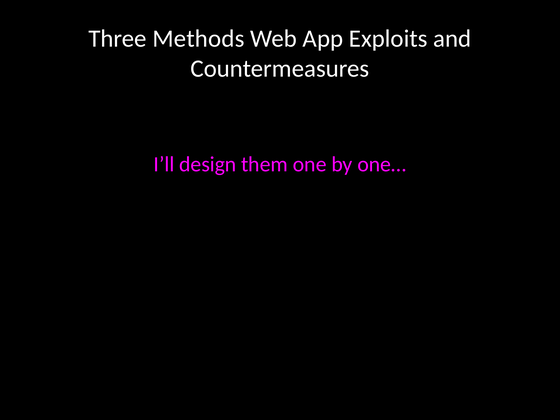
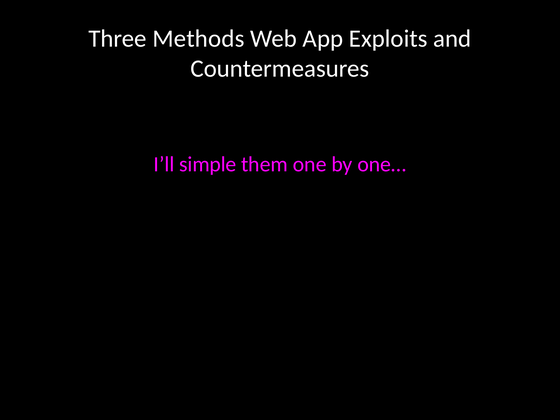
design: design -> simple (208, 164)
